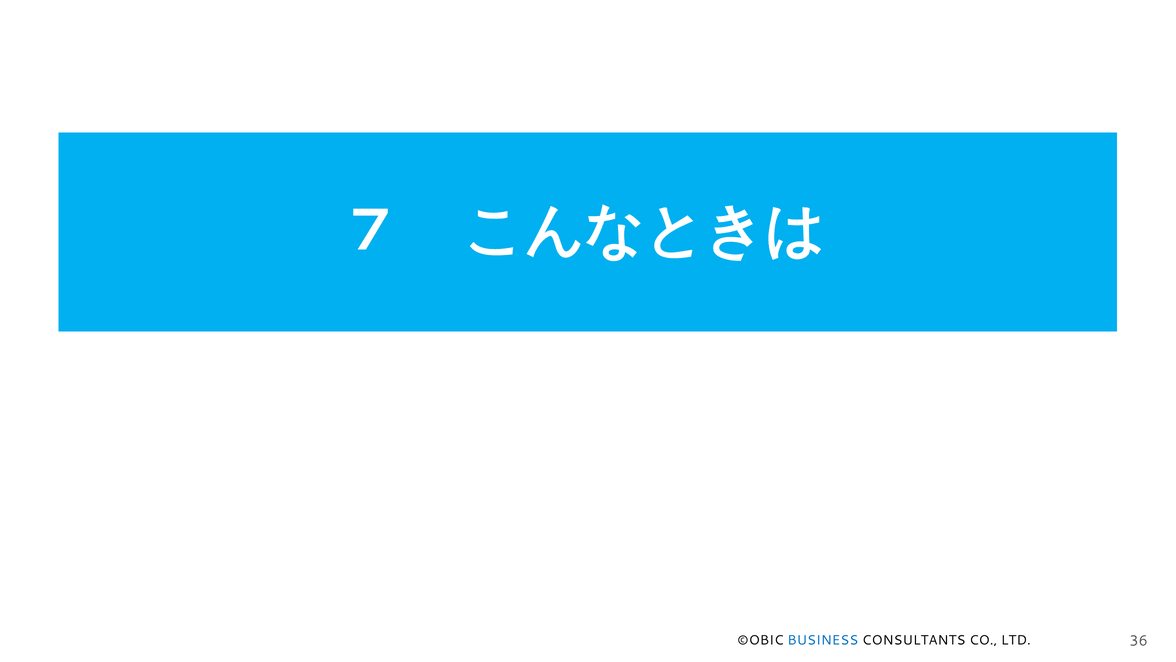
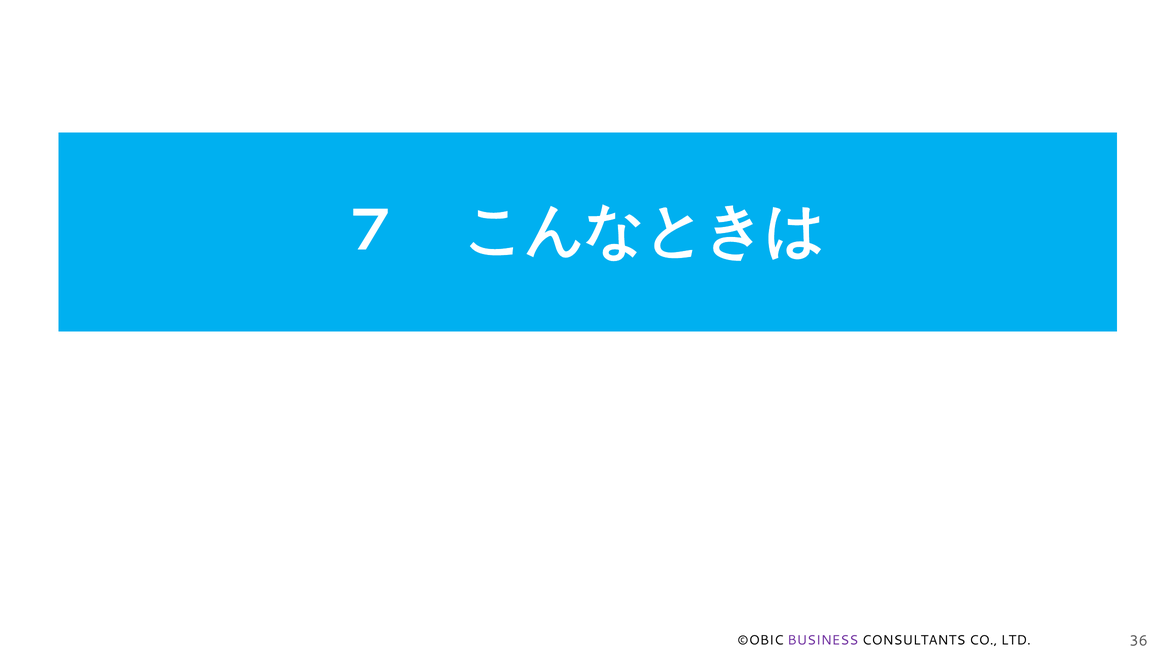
BUSINESS colour: blue -> purple (823, 640)
